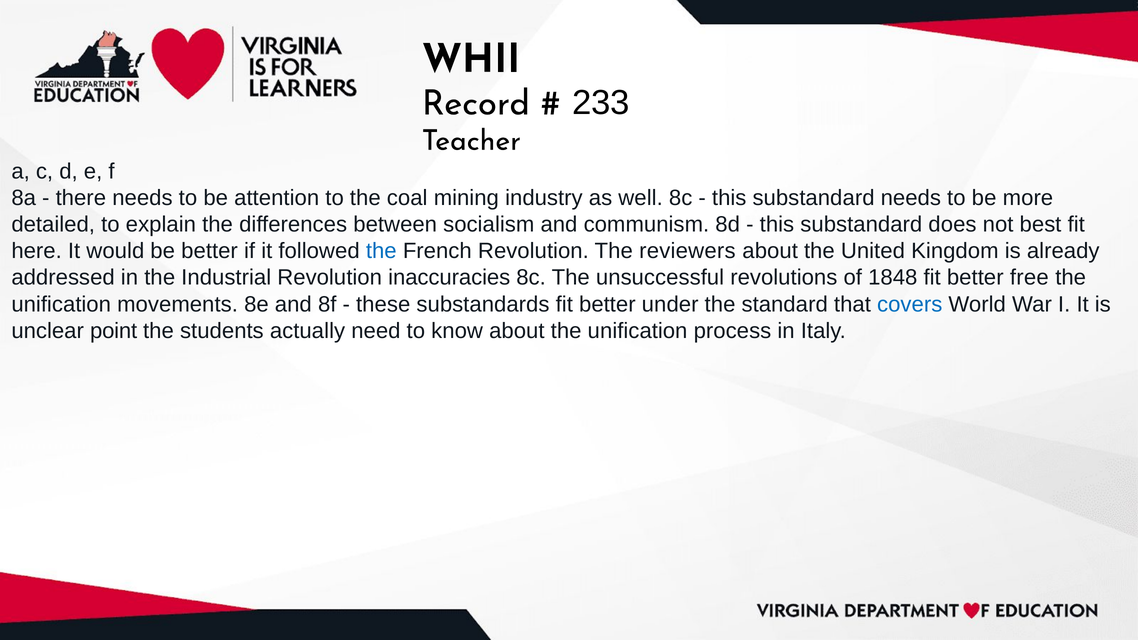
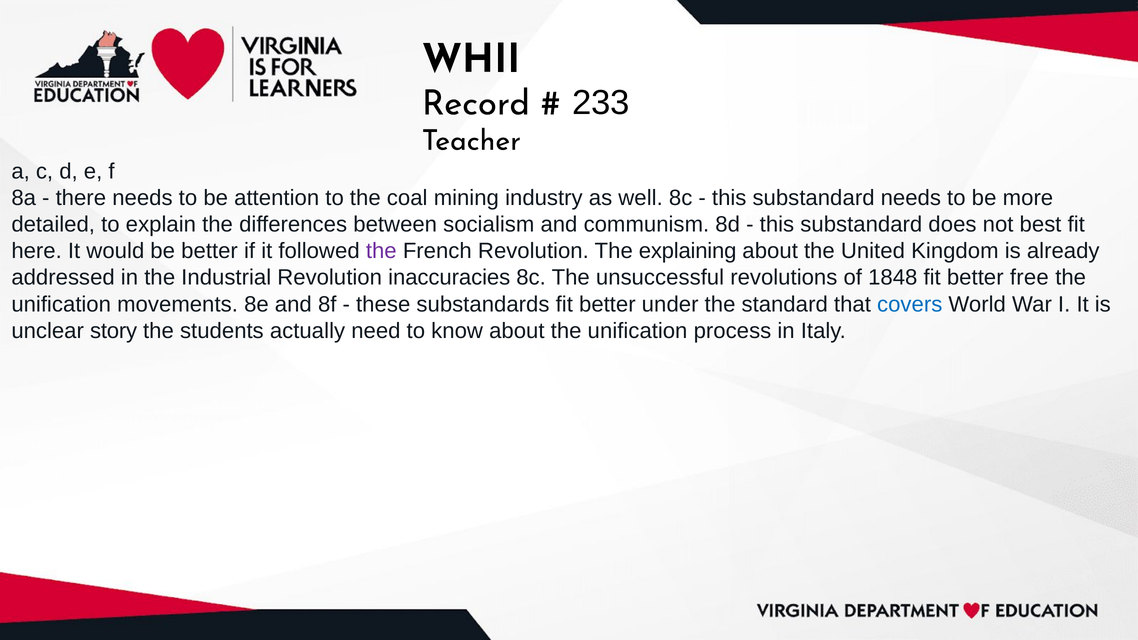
the colour: blue -> purple (381, 251)
reviewers: reviewers -> explaining (688, 251)
point: point -> story (114, 331)
